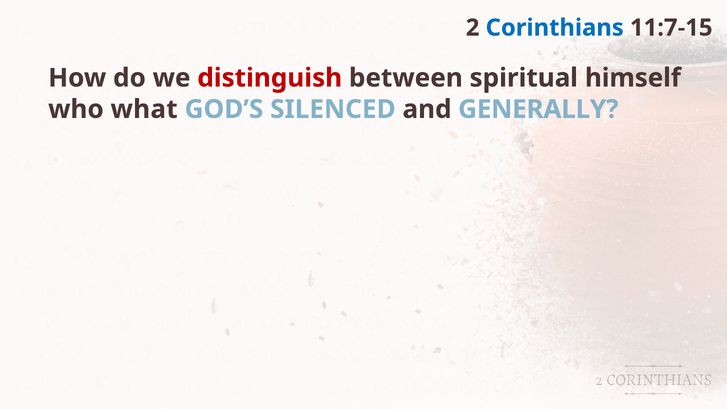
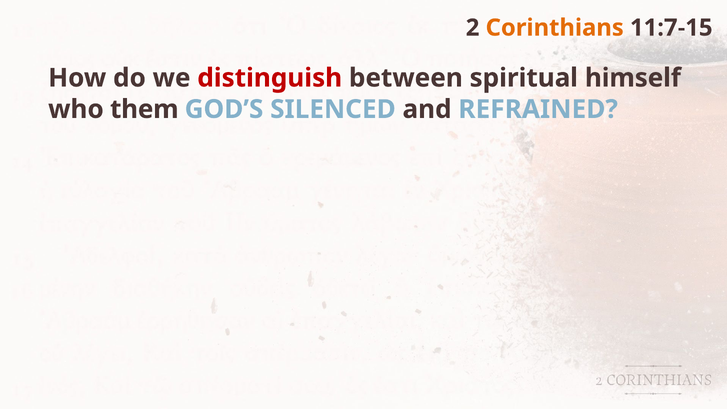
Corinthians colour: blue -> orange (555, 28)
what: what -> them (144, 109)
GENERALLY: GENERALLY -> REFRAINED (538, 109)
